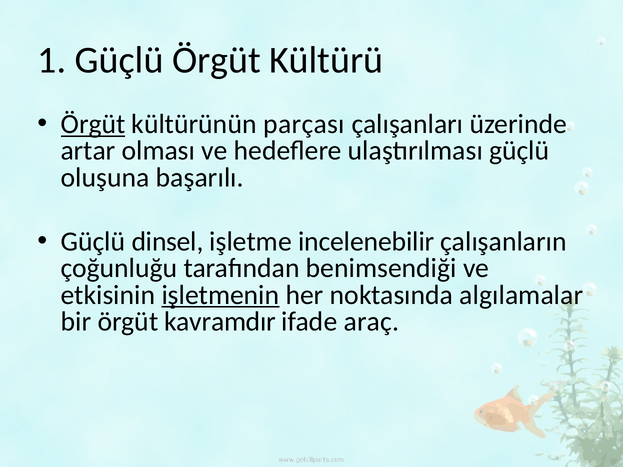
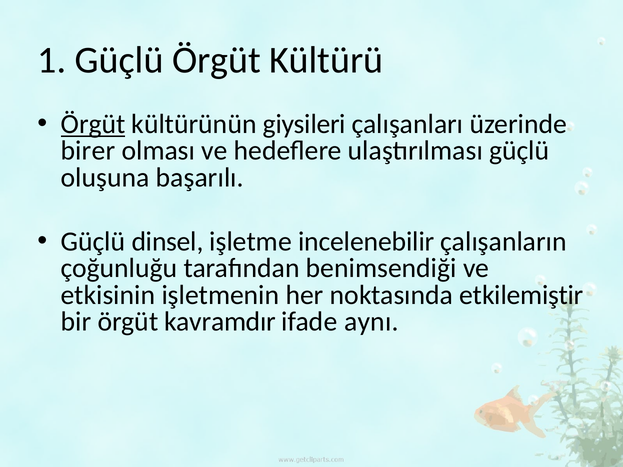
parçası: parçası -> giysileri (304, 124)
artar: artar -> birer (88, 151)
işletmenin underline: present -> none (220, 295)
algılamalar: algılamalar -> etkilemiştir (522, 295)
araç: araç -> aynı (371, 322)
